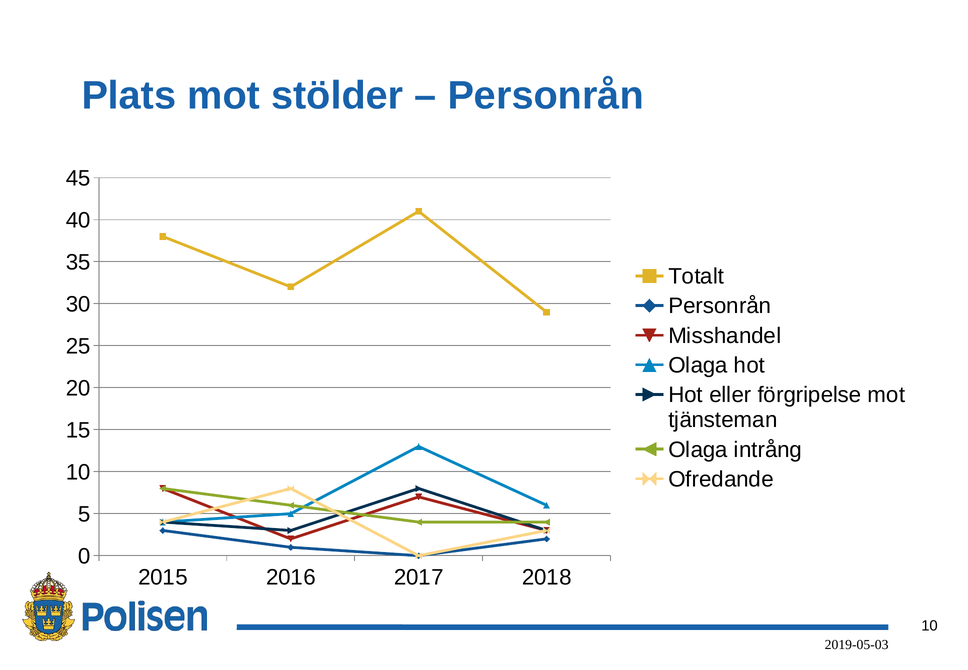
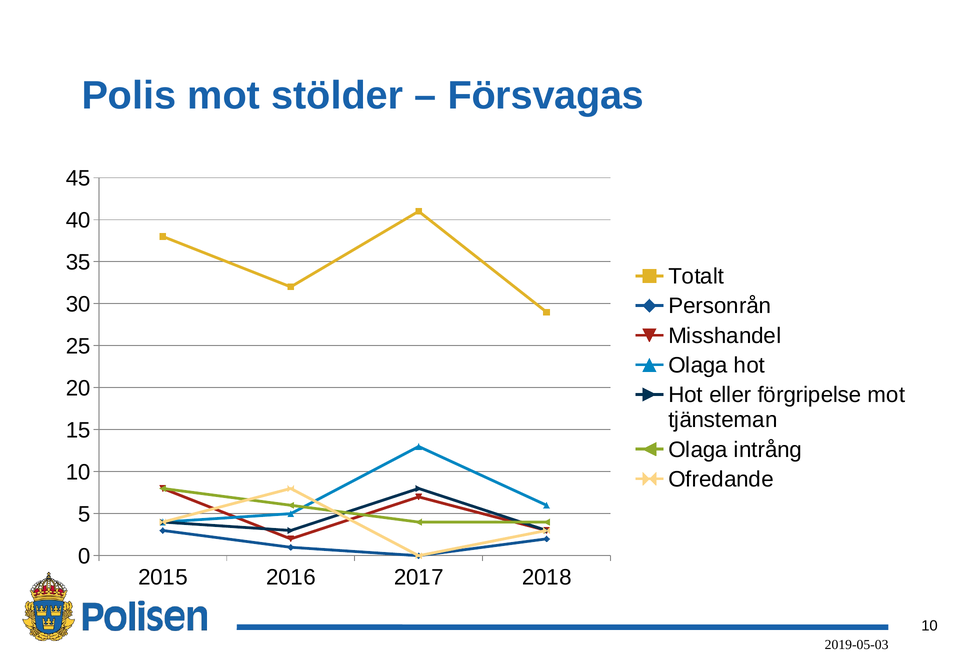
Plats: Plats -> Polis (129, 96)
Personrån: Personrån -> Försvagas (546, 96)
